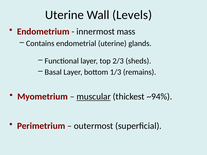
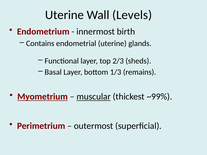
mass: mass -> birth (126, 32)
Myometrium underline: none -> present (43, 97)
~94%: ~94% -> ~99% (159, 97)
